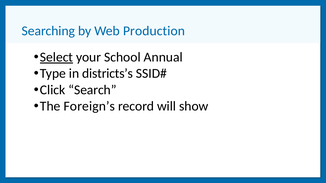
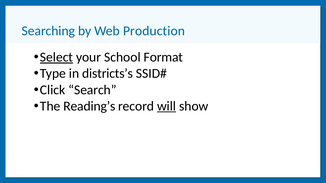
Annual: Annual -> Format (163, 57)
Foreign’s: Foreign’s -> Reading’s (89, 106)
will underline: none -> present (167, 106)
